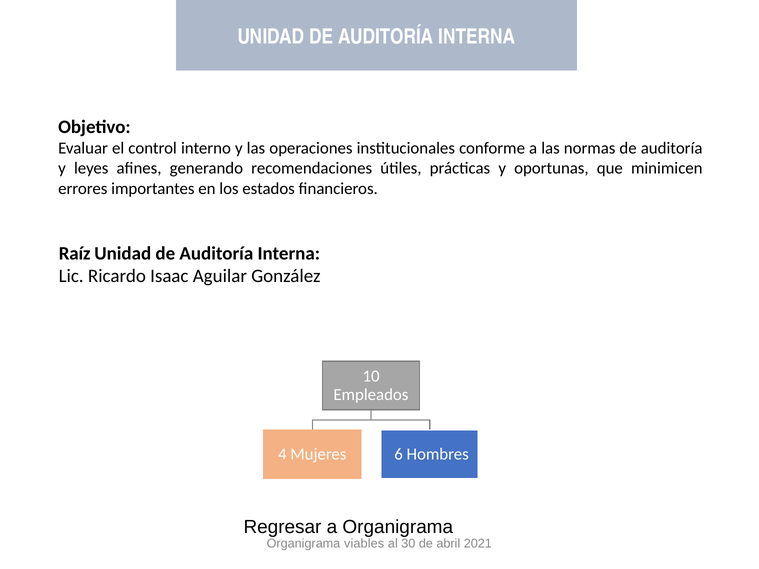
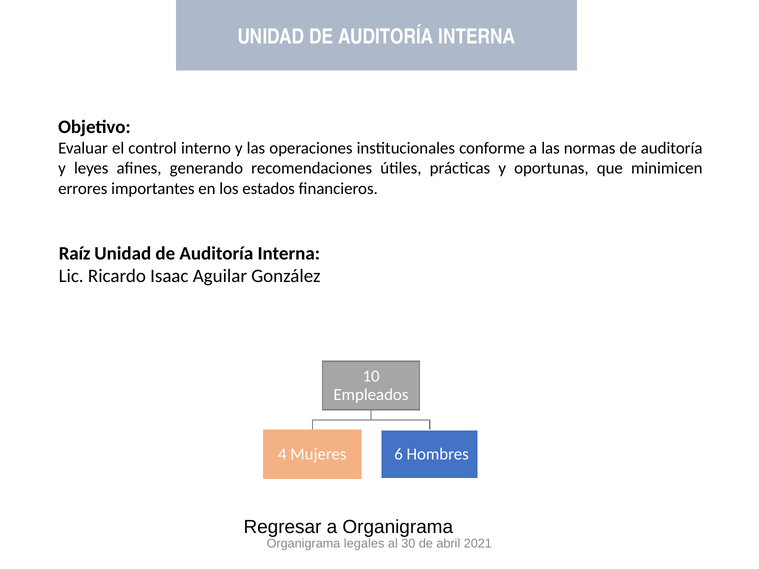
viables: viables -> legales (364, 544)
